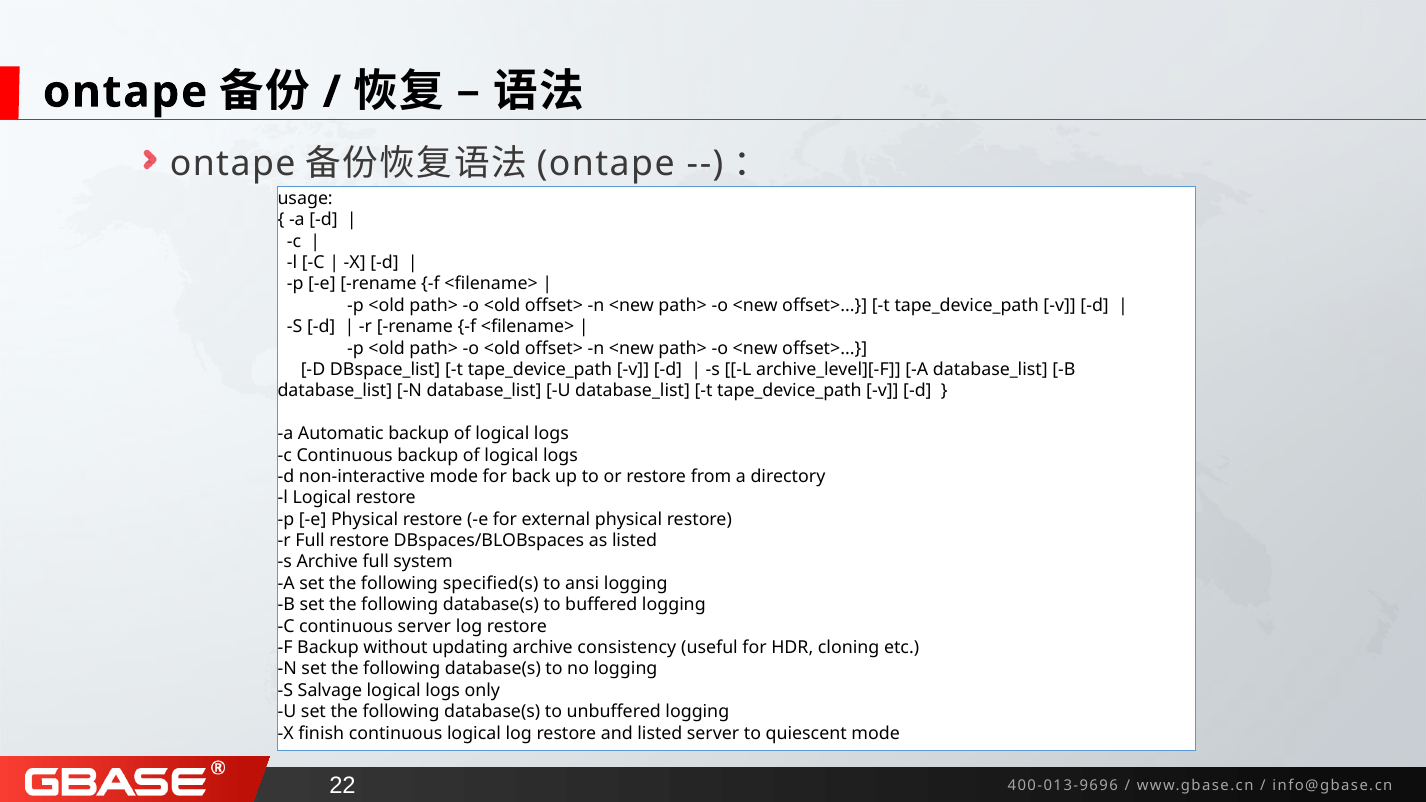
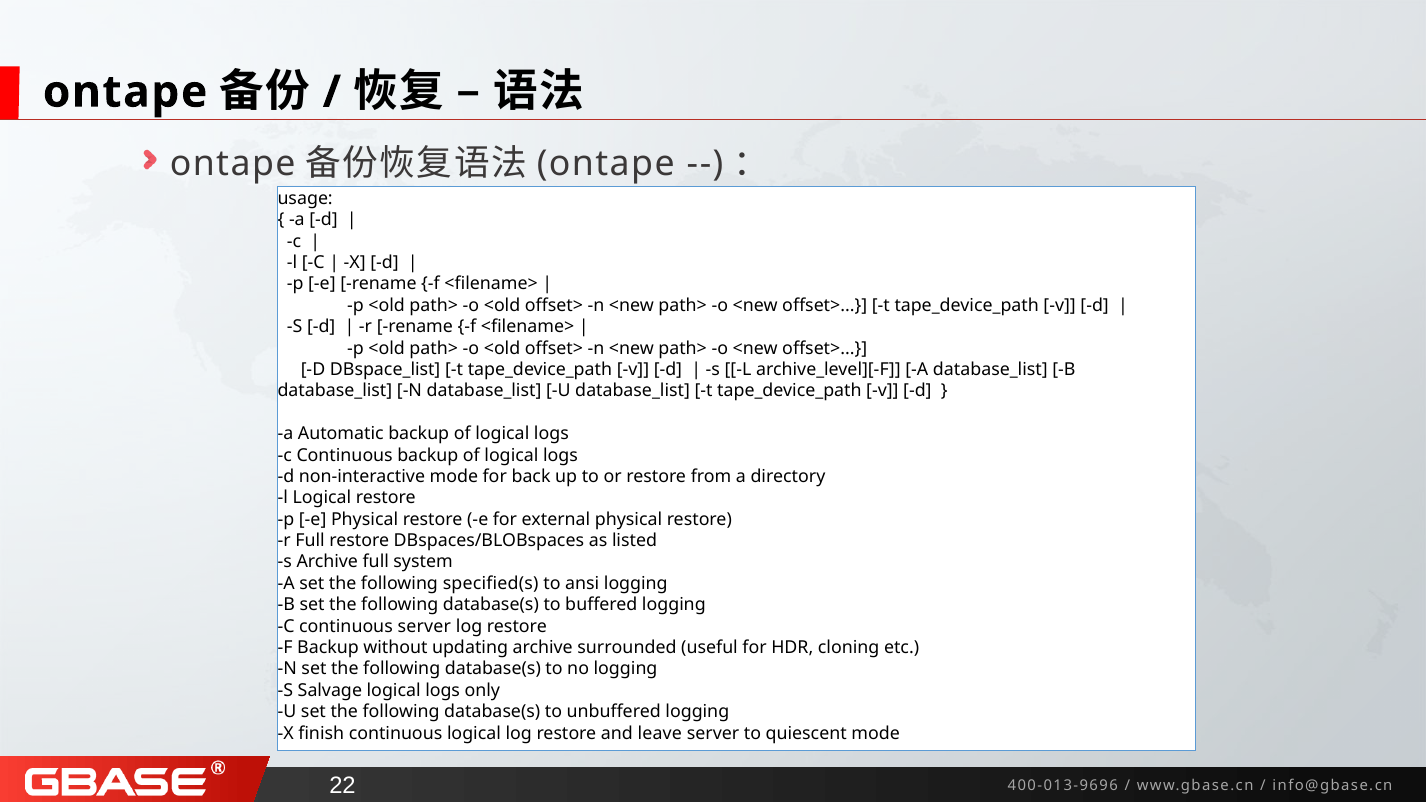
consistency: consistency -> surrounded (627, 648)
and listed: listed -> leave (660, 733)
